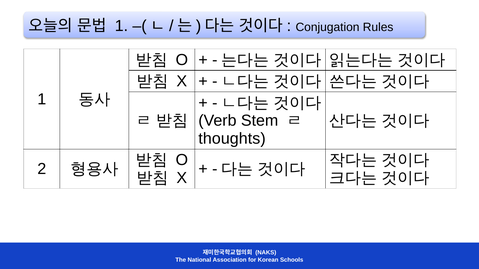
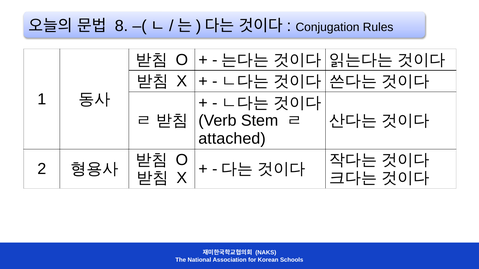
1: 1 -> 8 (121, 26)
thoughts: thoughts -> attached (232, 139)
